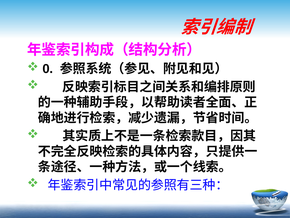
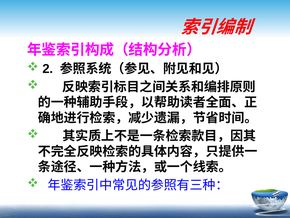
0: 0 -> 2 (48, 69)
